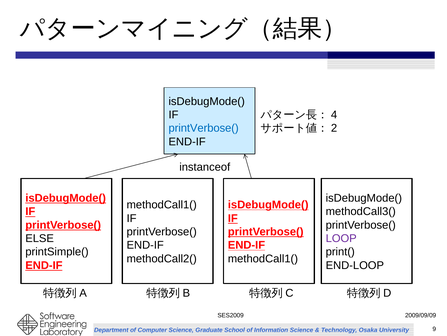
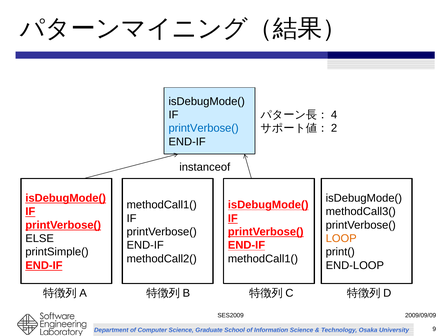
LOOP colour: purple -> orange (341, 238)
